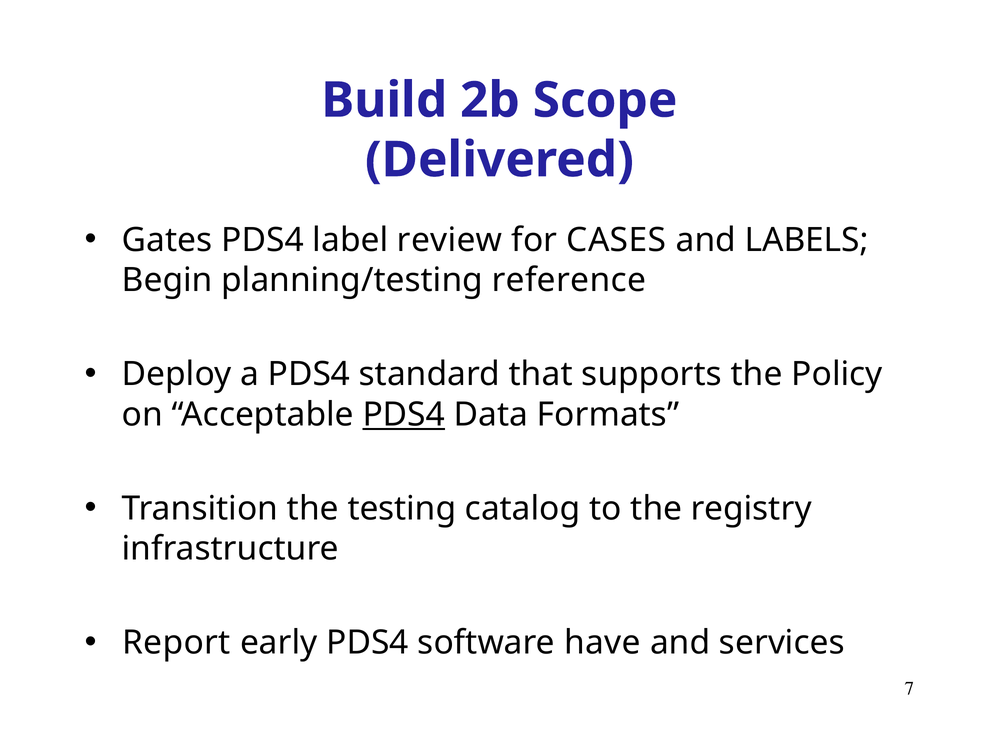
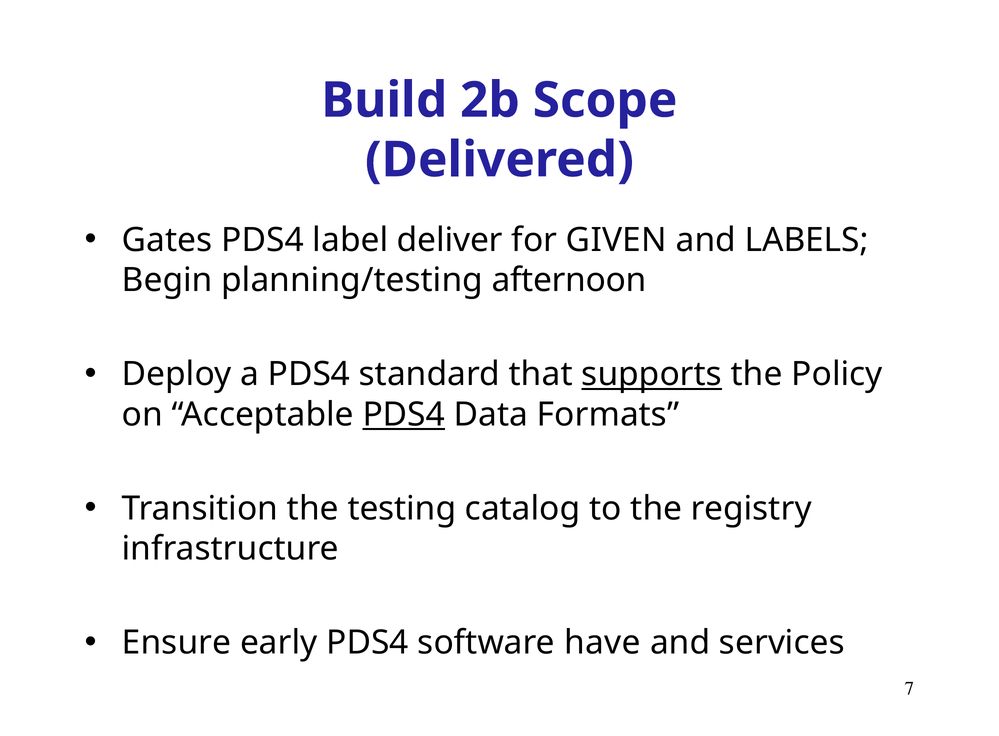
review: review -> deliver (450, 240)
CASES: CASES -> GIVEN (616, 240)
reference: reference -> afternoon (569, 280)
supports underline: none -> present (652, 374)
Report: Report -> Ensure (177, 643)
